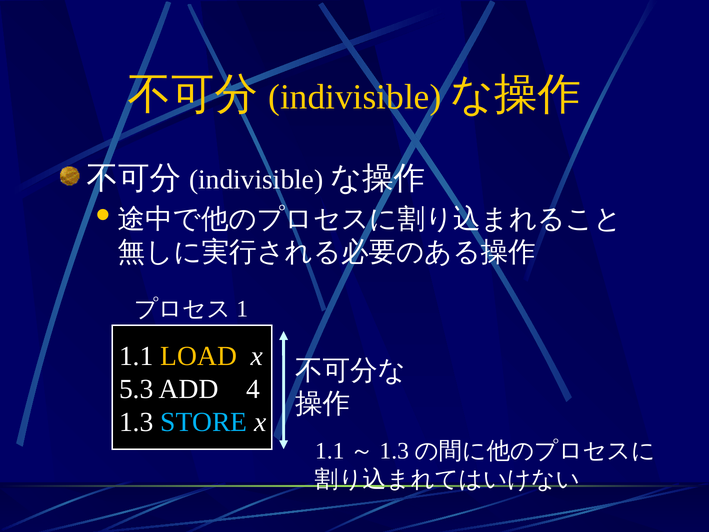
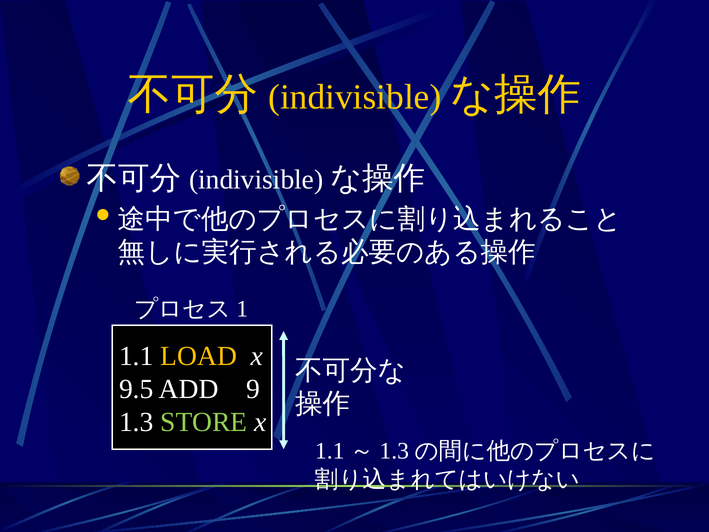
5.3: 5.3 -> 9.5 (136, 389)
4: 4 -> 9 (253, 389)
STORE colour: light blue -> light green (204, 422)
